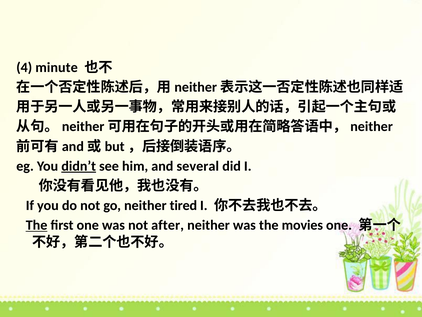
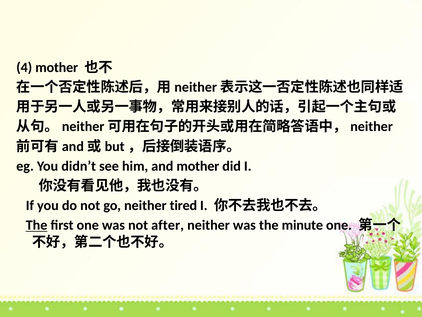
4 minute: minute -> mother (57, 67)
didn’t underline: present -> none (79, 166)
and several: several -> mother (198, 166)
movies: movies -> minute (302, 225)
